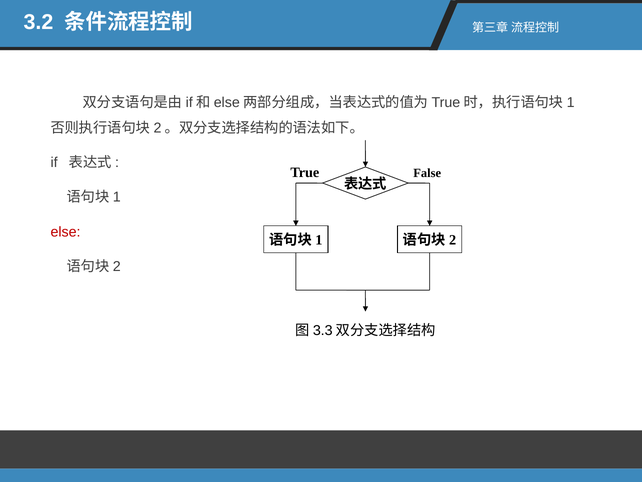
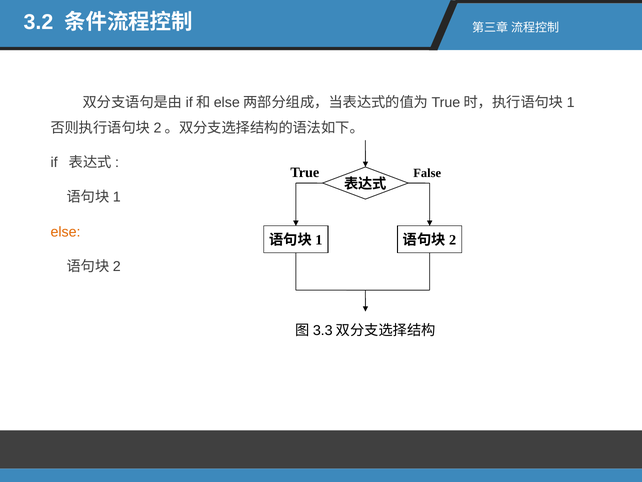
else colour: red -> orange (66, 232)
